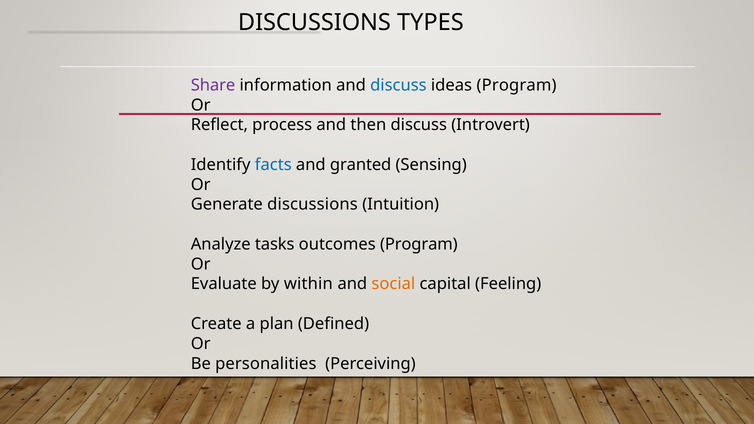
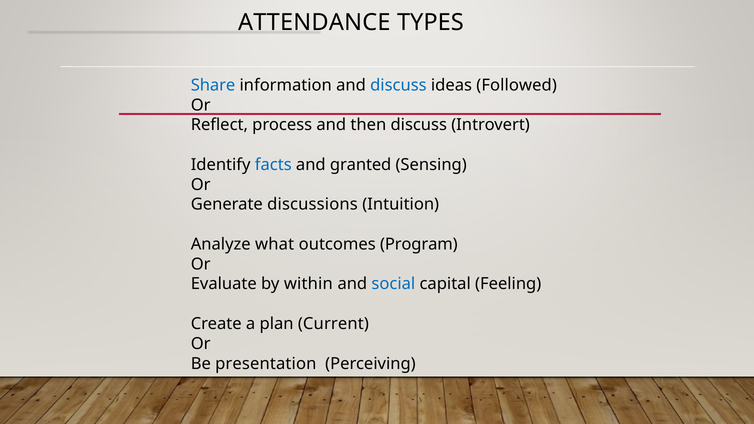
DISCUSSIONS: DISCUSSIONS -> ATTENDANCE (314, 22)
Share colour: purple -> blue (213, 85)
ideas Program: Program -> Followed (517, 85)
tasks: tasks -> what (275, 244)
social colour: orange -> blue (393, 284)
Defined: Defined -> Current (333, 324)
personalities: personalities -> presentation (266, 364)
